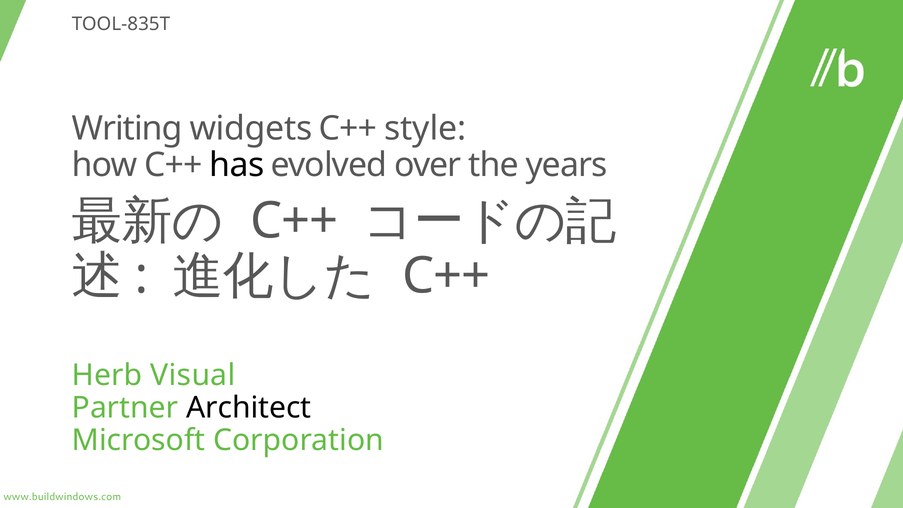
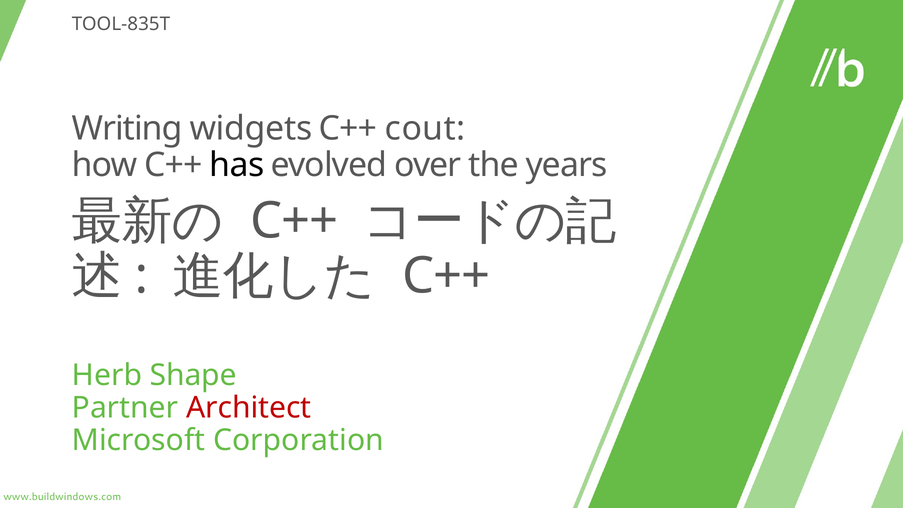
style: style -> cout (425, 129)
Visual: Visual -> Shape (193, 375)
Architect colour: black -> red (249, 408)
